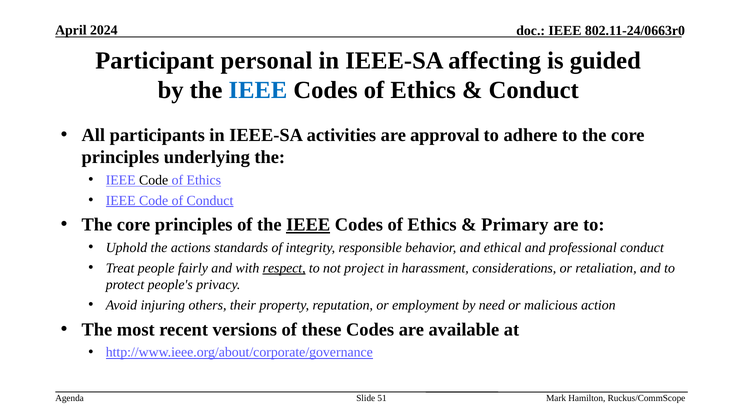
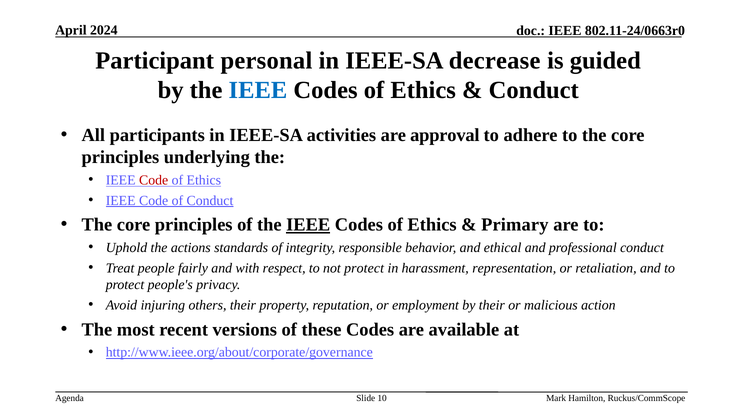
affecting: affecting -> decrease (495, 61)
Code colour: black -> red (154, 180)
respect underline: present -> none (284, 268)
not project: project -> protect (364, 268)
considerations: considerations -> representation (514, 268)
by need: need -> their (492, 305)
51: 51 -> 10 (382, 398)
